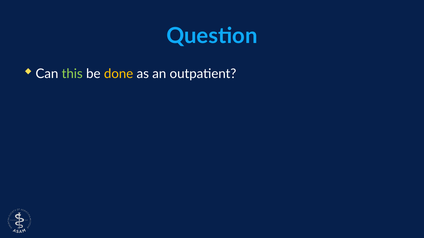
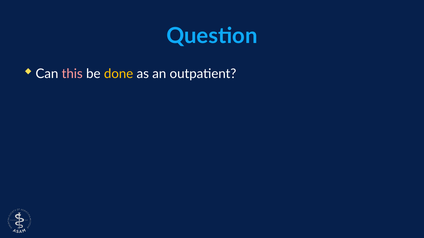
this colour: light green -> pink (72, 74)
